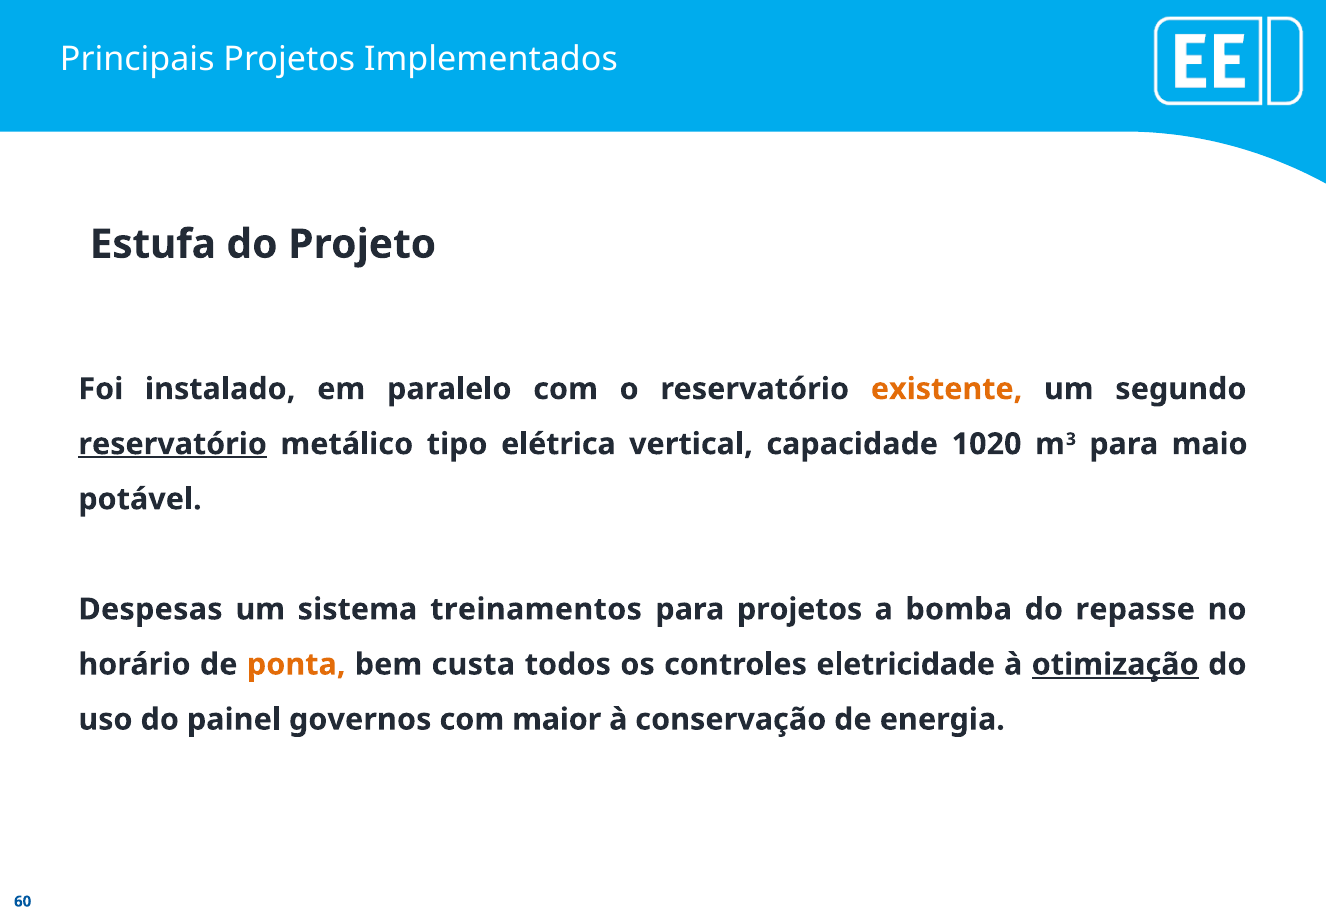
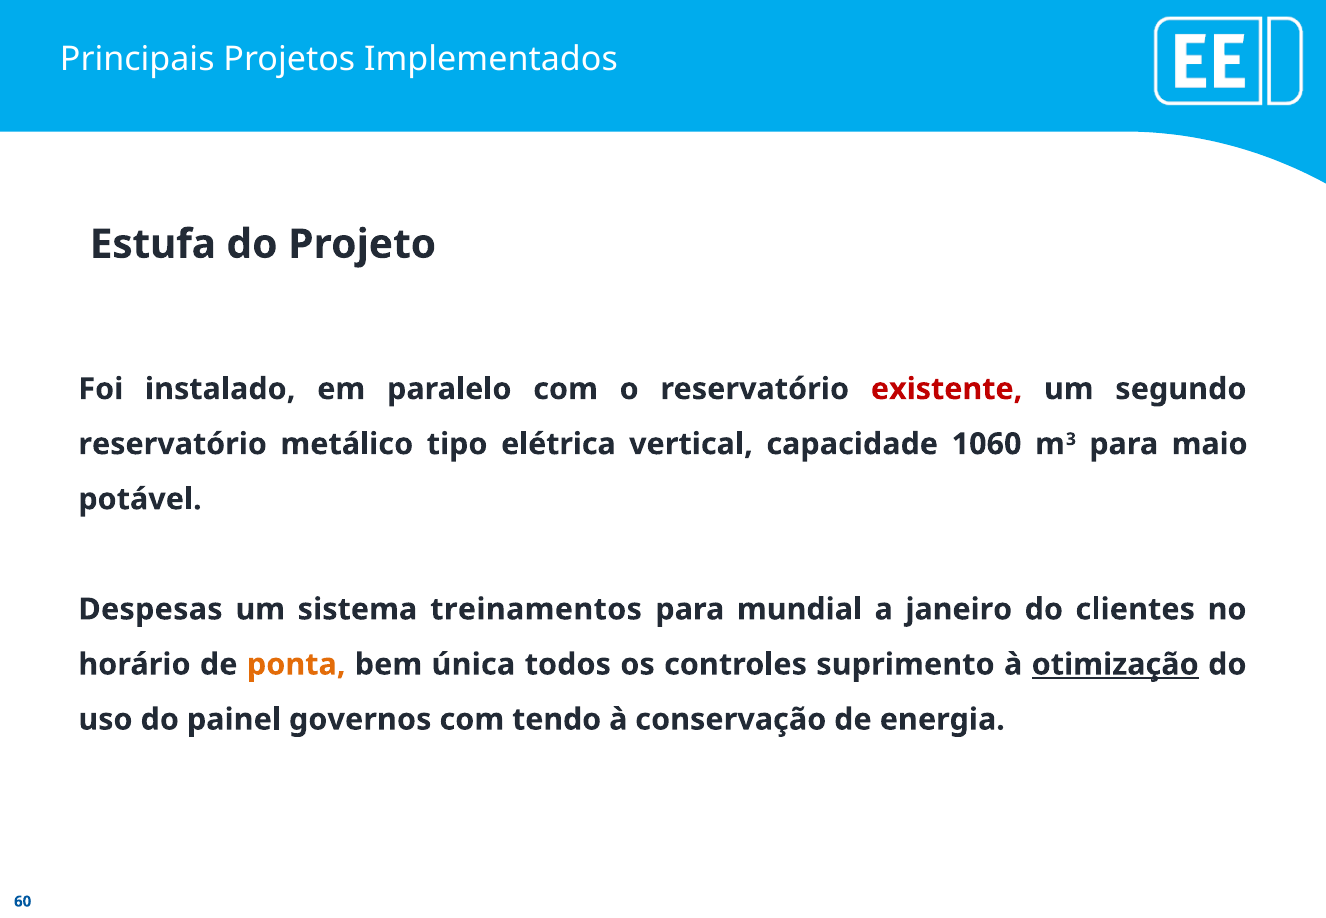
existente colour: orange -> red (947, 389)
reservatório underline: present -> none (173, 444)
1020: 1020 -> 1060 (987, 444)
para projetos: projetos -> mundial (800, 609)
bomba: bomba -> janeiro (959, 609)
repasse: repasse -> clientes (1135, 609)
custa: custa -> única (473, 664)
eletricidade: eletricidade -> suprimento (906, 664)
maior: maior -> tendo (557, 720)
